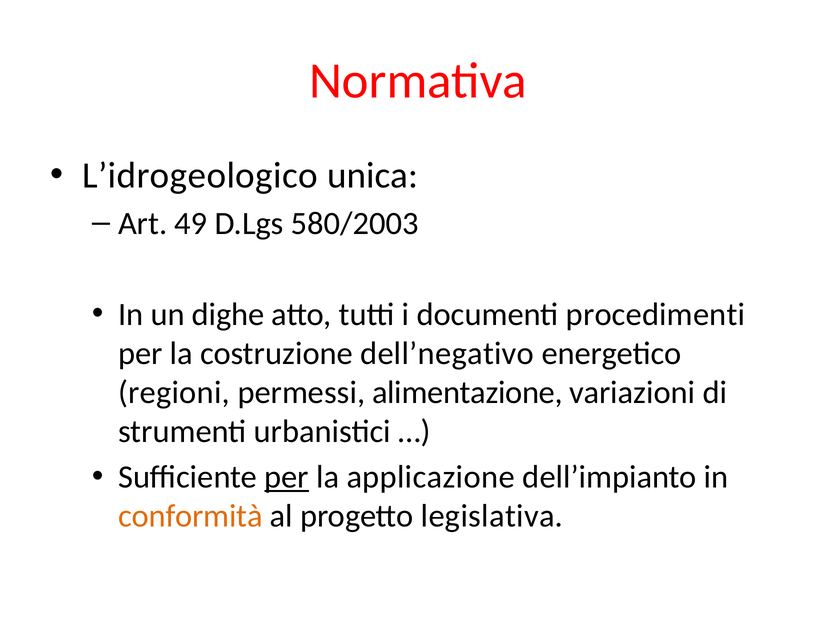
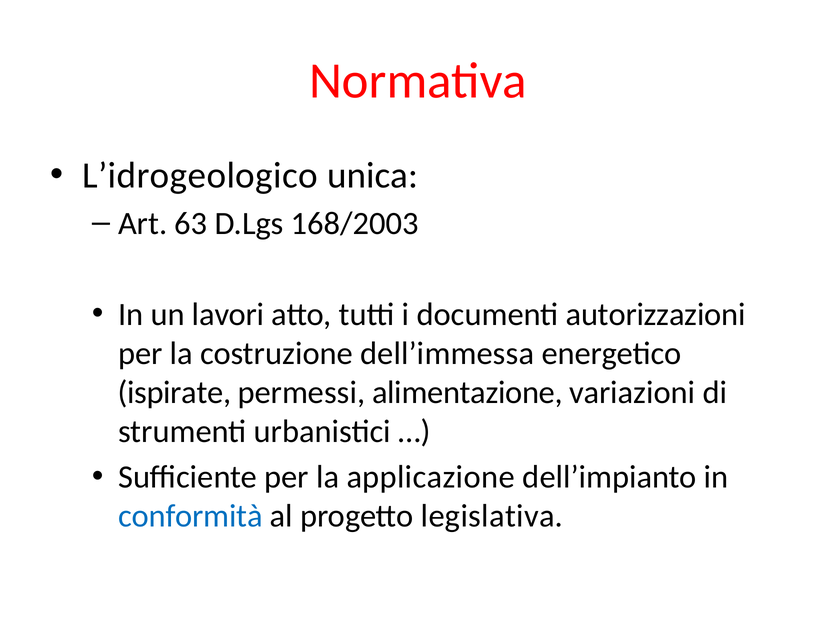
49: 49 -> 63 (191, 223)
580/2003: 580/2003 -> 168/2003 (355, 223)
dighe: dighe -> lavori (228, 314)
procedimenti: procedimenti -> autorizzazioni (656, 314)
dell’negativo: dell’negativo -> dell’immessa (447, 354)
regioni: regioni -> ispirate (174, 393)
per underline: present -> none (287, 477)
conformità colour: orange -> blue (190, 516)
